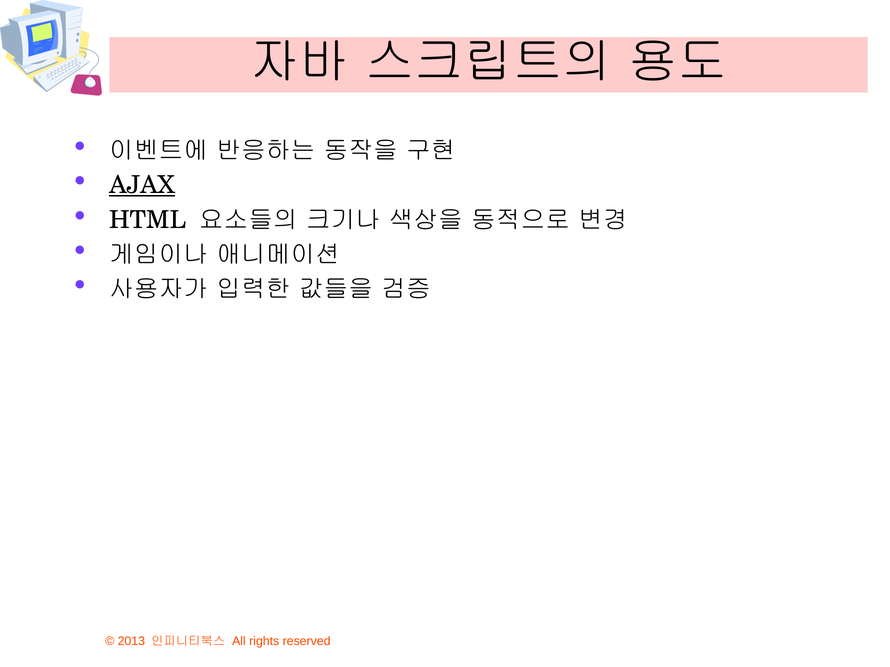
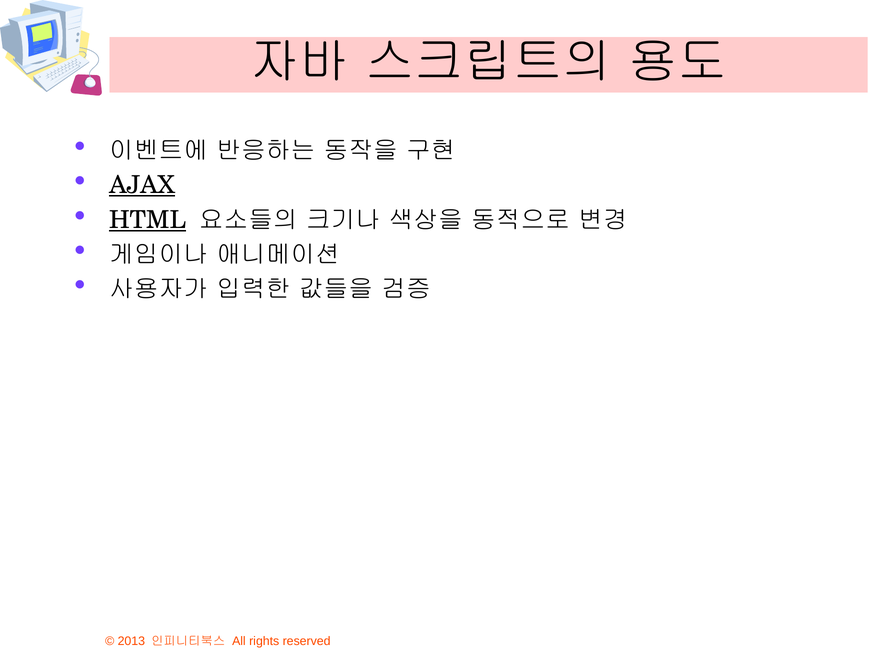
HTML underline: none -> present (148, 220)
